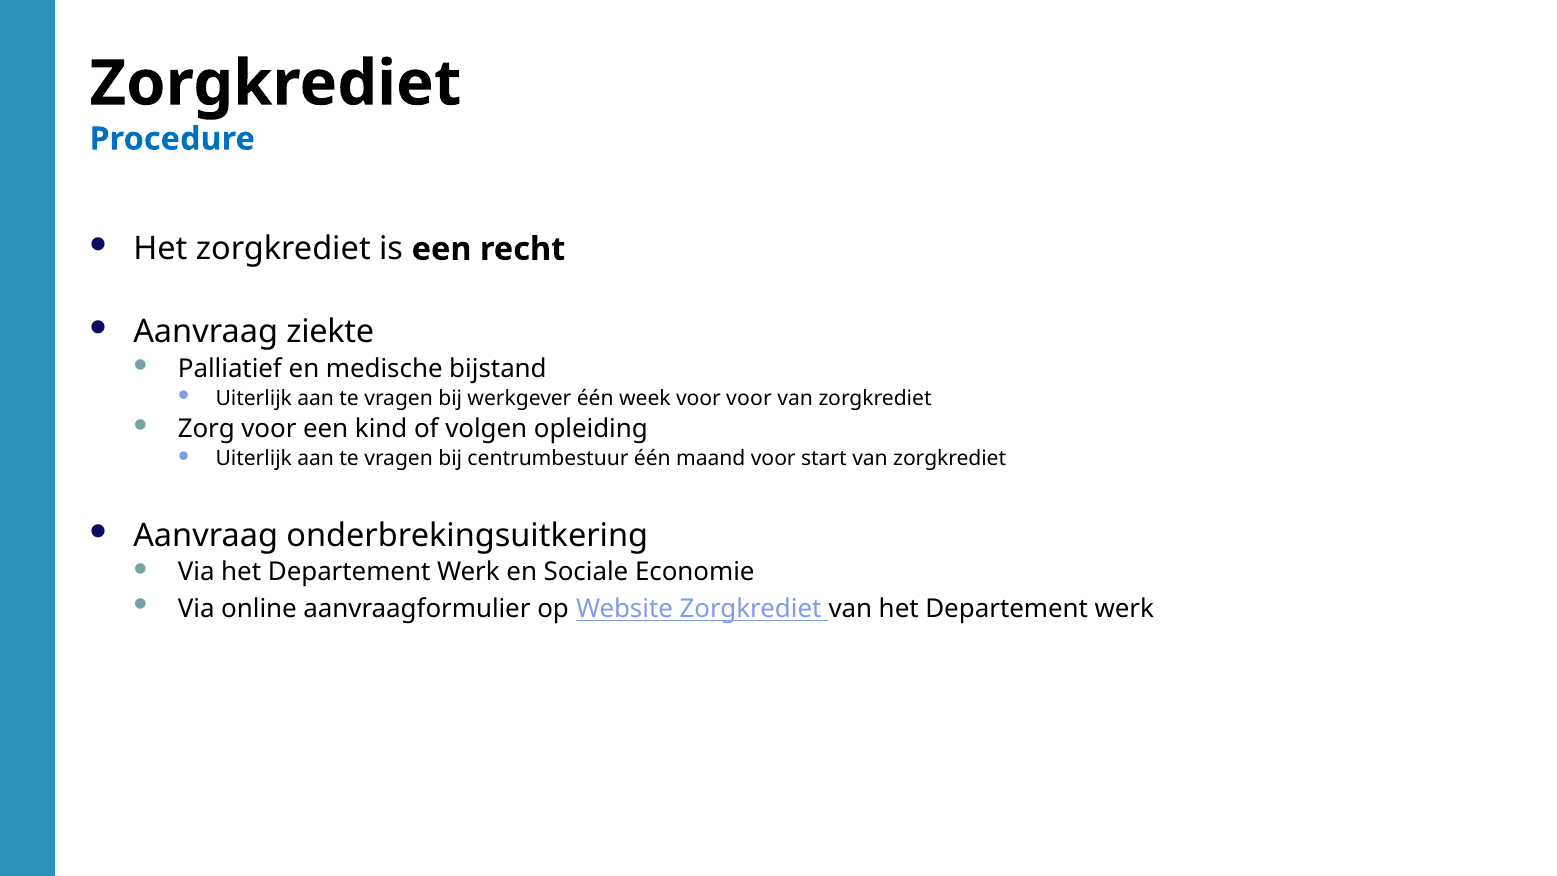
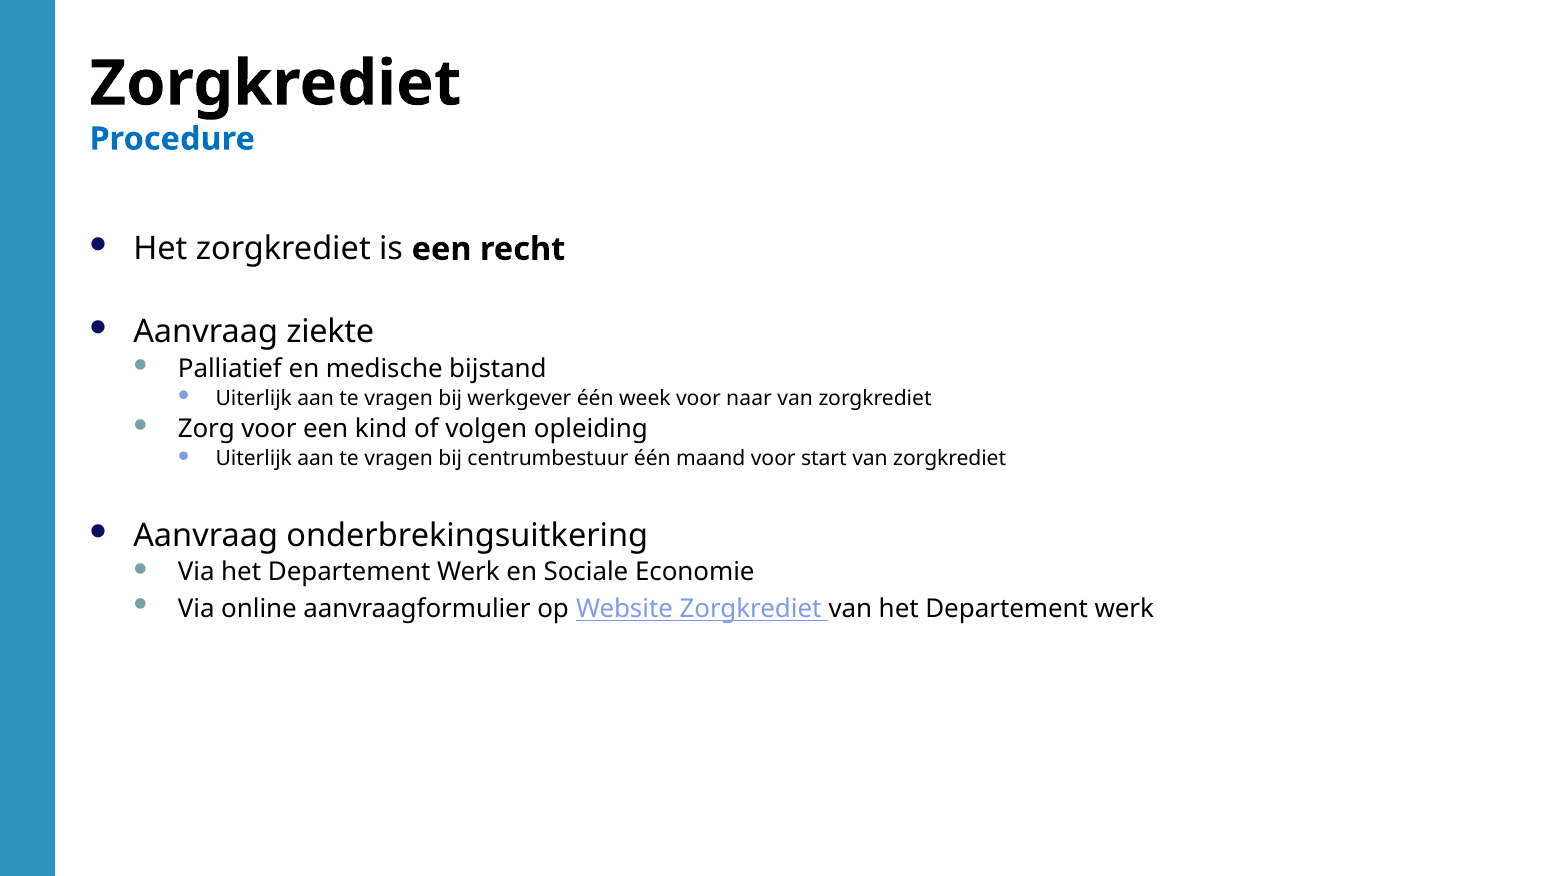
voor voor: voor -> naar (749, 398)
